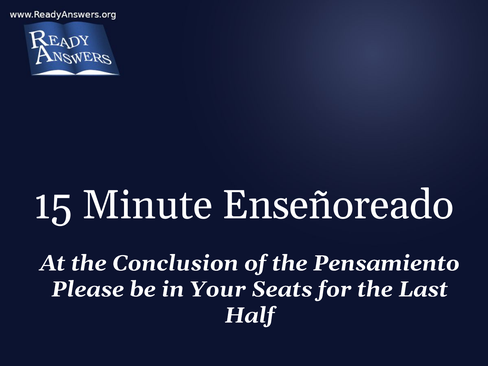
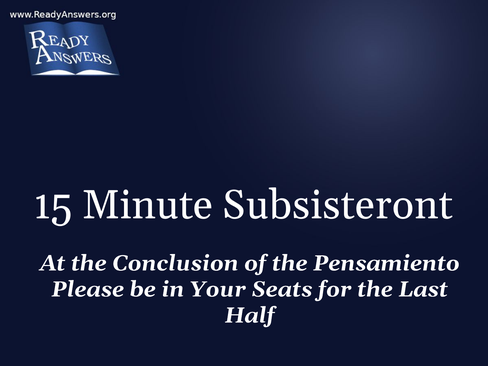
Enseñoreado: Enseñoreado -> Subsisteront (338, 205)
